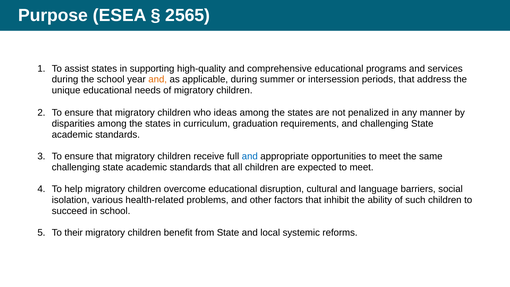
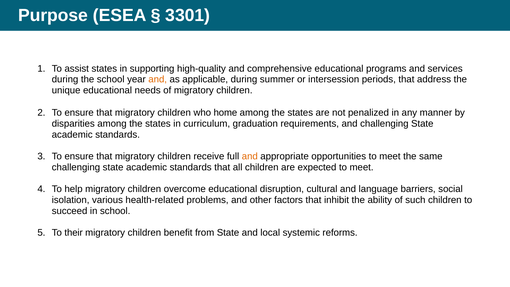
2565: 2565 -> 3301 (188, 15)
ideas: ideas -> home (225, 113)
and colour: blue -> orange (250, 156)
